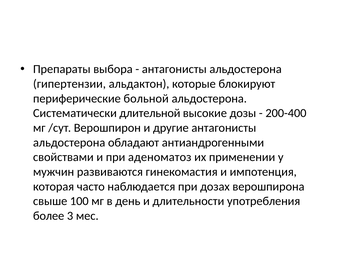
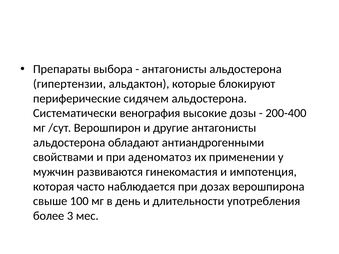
больной: больной -> сидячем (146, 99)
длительной: длительной -> венография (150, 113)
